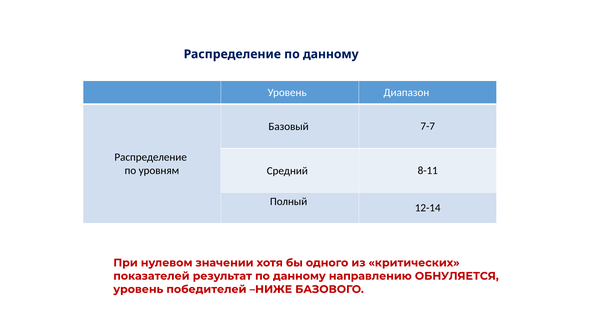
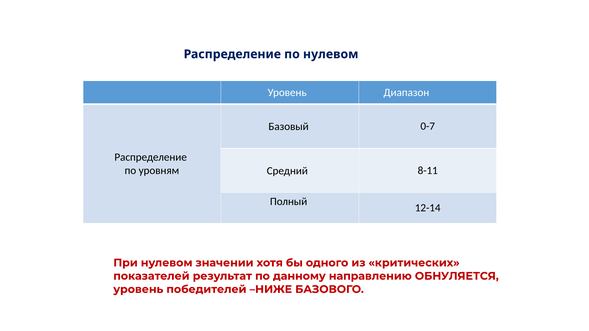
Распределение по данному: данному -> нулевом (331, 54)
7-7: 7-7 -> 0-7 (428, 126)
